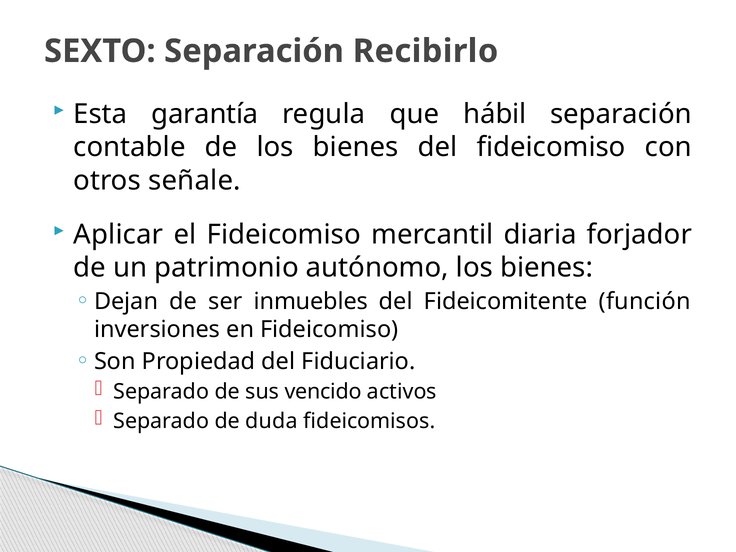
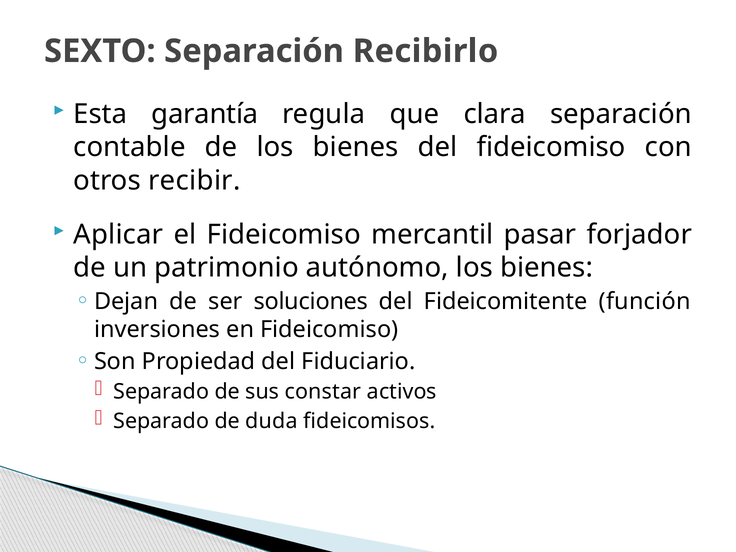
hábil: hábil -> clara (495, 114)
señale: señale -> recibir (194, 180)
diaria: diaria -> pasar (540, 235)
inmuebles: inmuebles -> soluciones (311, 301)
vencido: vencido -> constar (323, 392)
